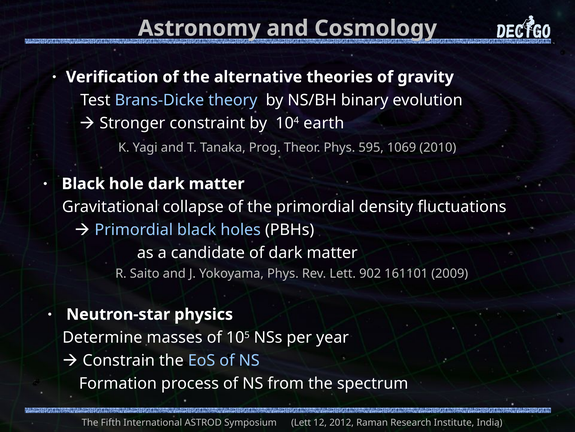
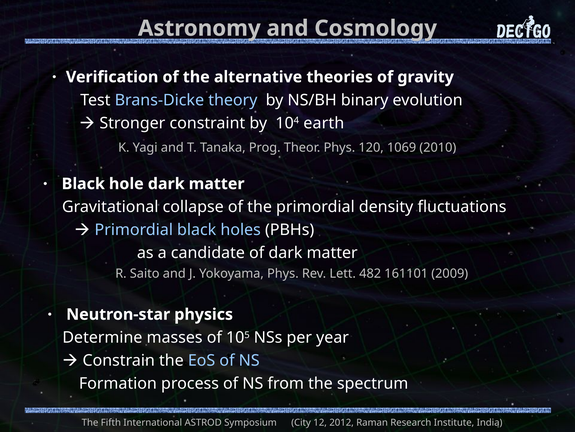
595: 595 -> 120 (371, 147)
902: 902 -> 482 (370, 273)
Symposium Lett: Lett -> City (301, 422)
